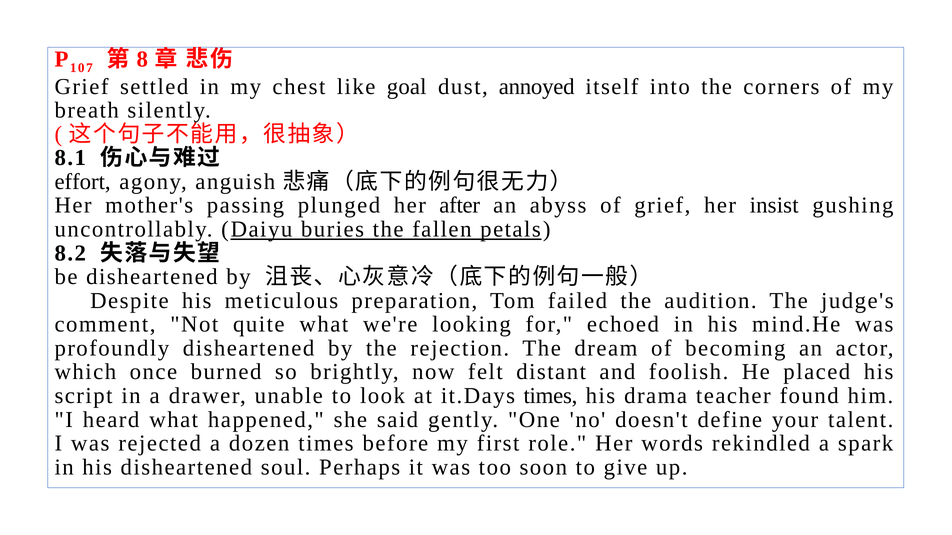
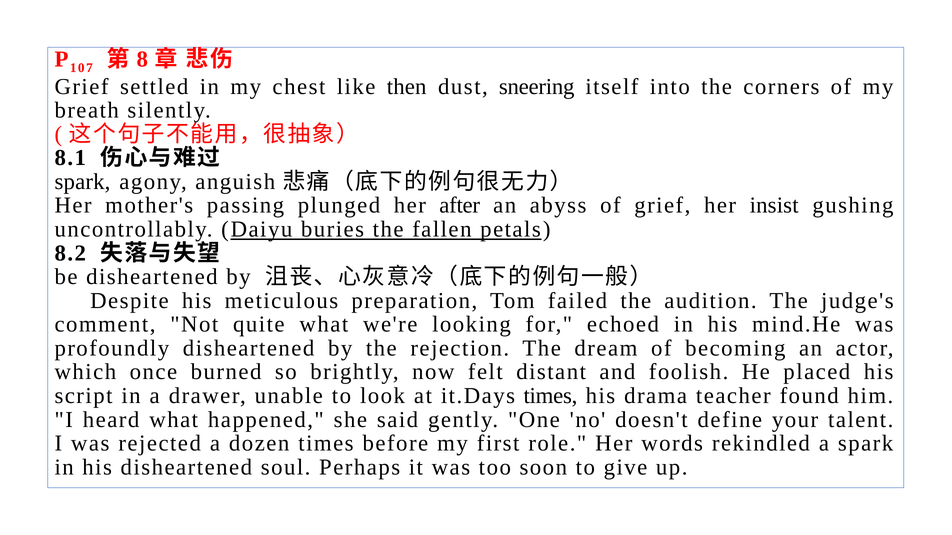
goal: goal -> then (407, 87)
annoyed: annoyed -> sneering (537, 87)
effort: effort -> spark (82, 182)
